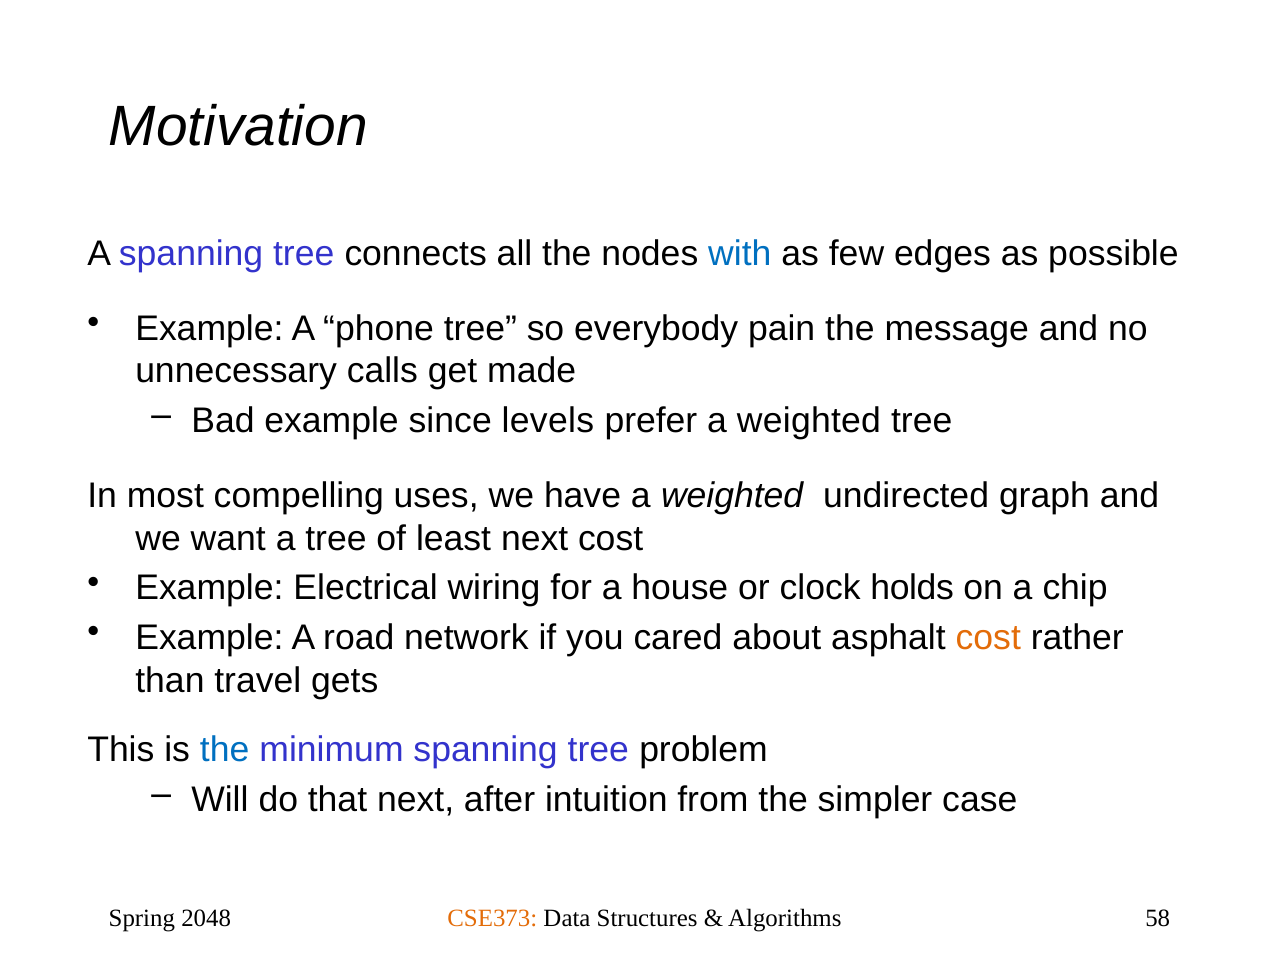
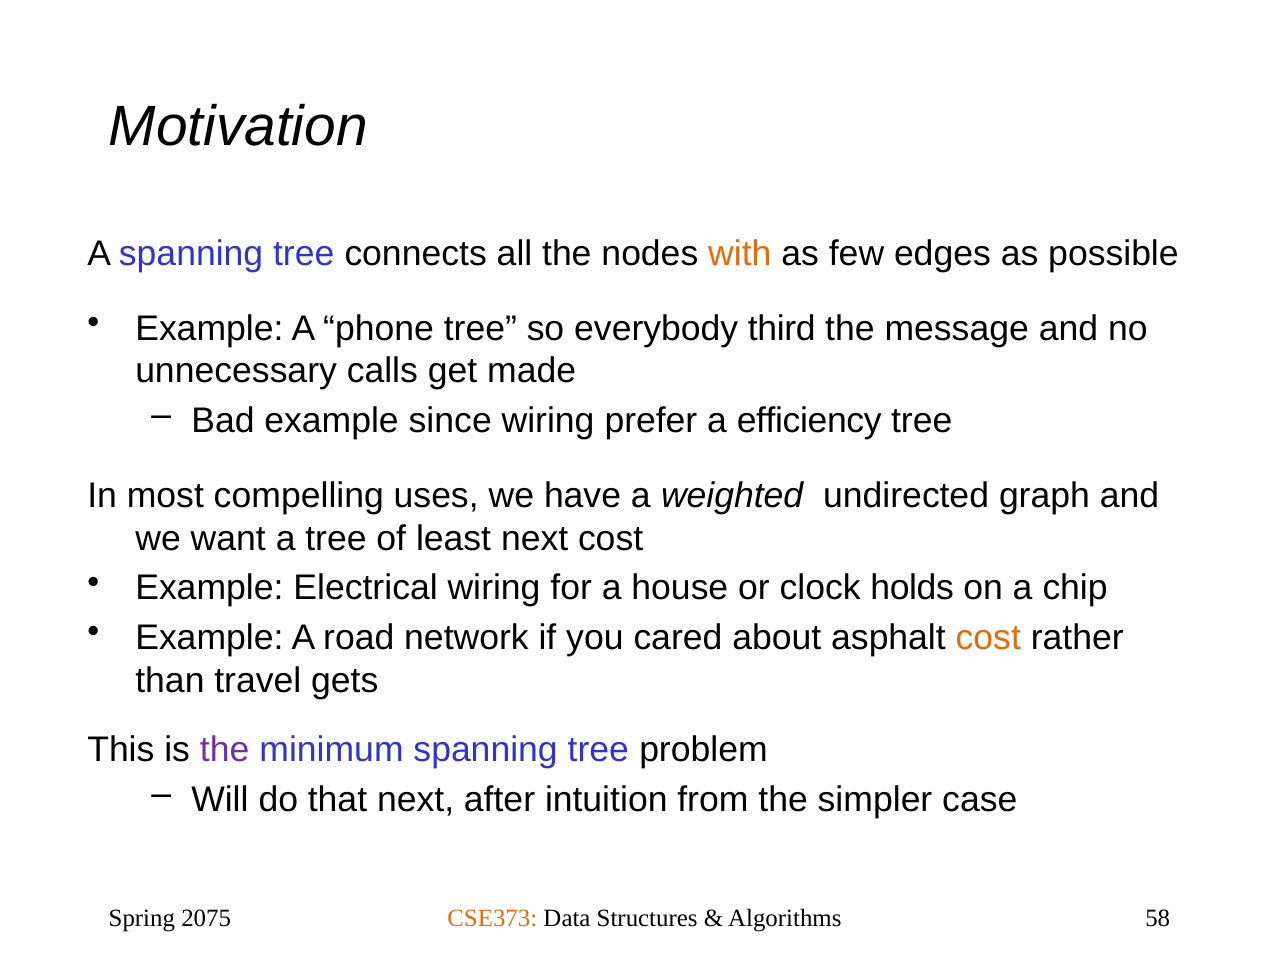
with colour: blue -> orange (740, 254)
pain: pain -> third (782, 329)
since levels: levels -> wiring (548, 421)
prefer a weighted: weighted -> efficiency (809, 421)
the colour: blue -> purple (225, 750)
2048: 2048 -> 2075 (206, 918)
